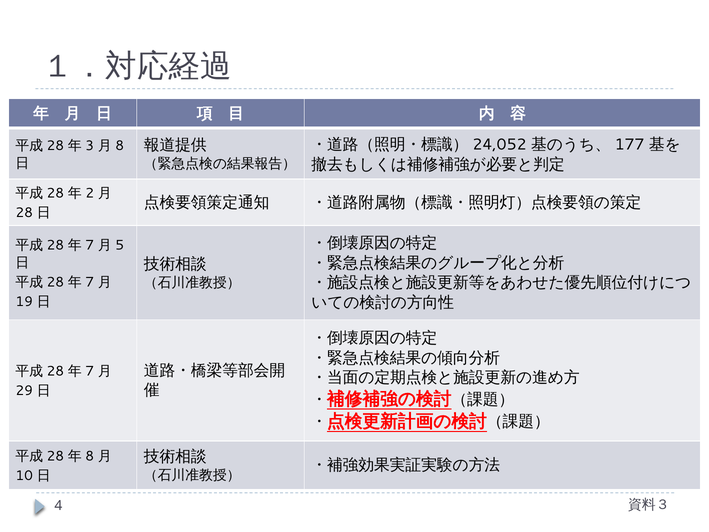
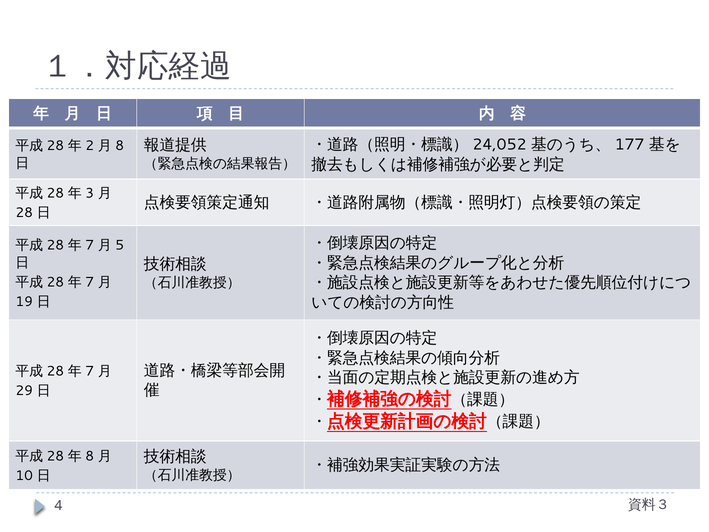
3: 3 -> 2 (90, 146)
2: 2 -> 3 (90, 193)
